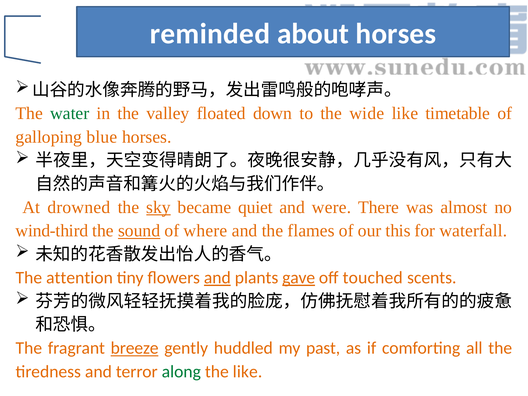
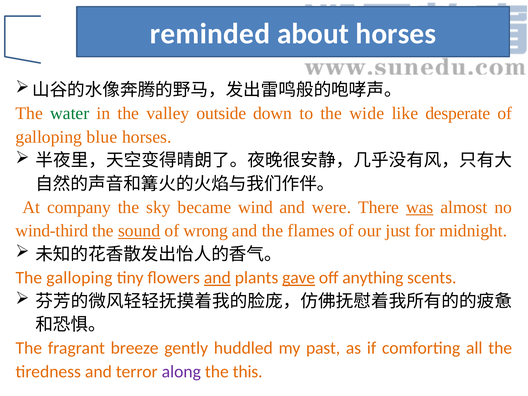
floated: floated -> outside (221, 113)
timetable: timetable -> desperate (458, 113)
drowned: drowned -> company (79, 207)
sky underline: present -> none (158, 207)
quiet: quiet -> wind (255, 207)
was underline: none -> present (420, 207)
where: where -> wrong (206, 231)
this: this -> just (398, 231)
waterfall: waterfall -> midnight (473, 231)
The attention: attention -> galloping (79, 278)
touched: touched -> anything (373, 278)
breeze underline: present -> none (135, 348)
along colour: green -> purple (181, 372)
the like: like -> this (248, 372)
